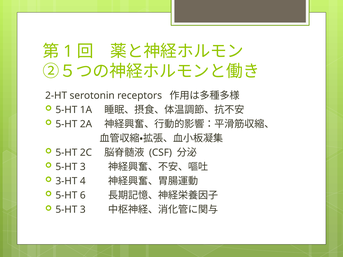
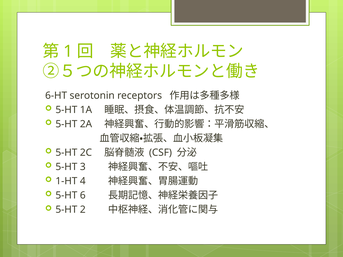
2-HT: 2-HT -> 6-HT (56, 96)
3-HT: 3-HT -> 1-HT (66, 181)
3: 3 -> 2 (83, 210)
